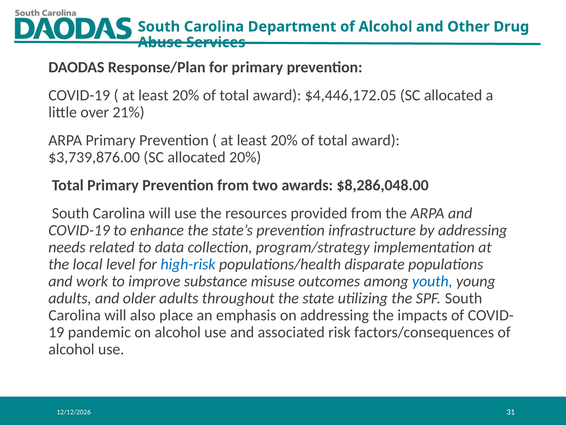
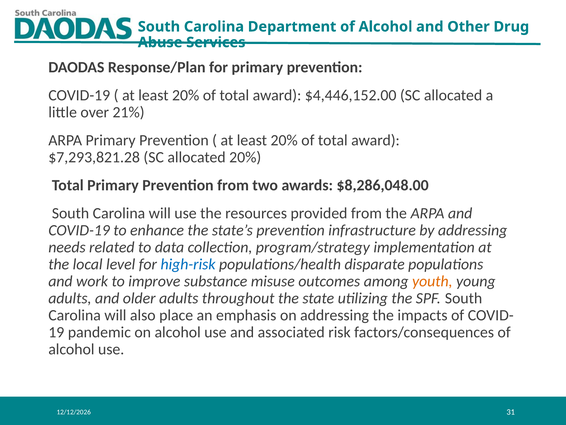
$4,446,172.05: $4,446,172.05 -> $4,446,152.00 (351, 95)
$3,739,876.00: $3,739,876.00 -> $7,293,821.28 (94, 157)
youth colour: blue -> orange (432, 281)
